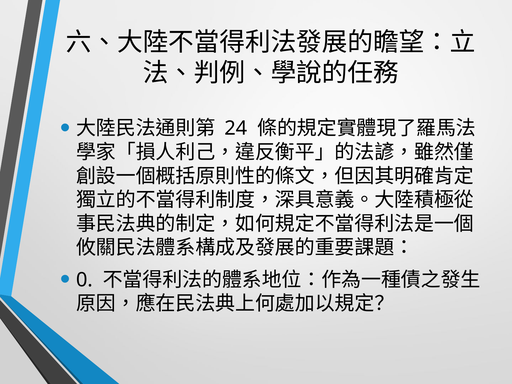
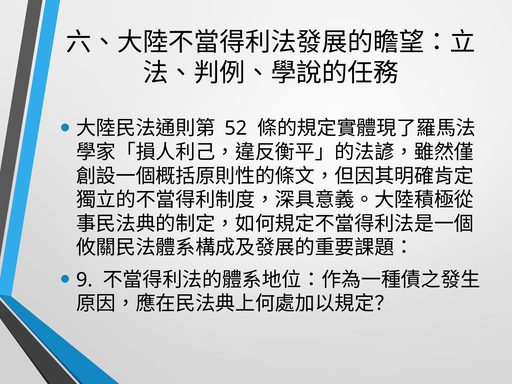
24: 24 -> 52 (236, 128)
0: 0 -> 9 (84, 280)
